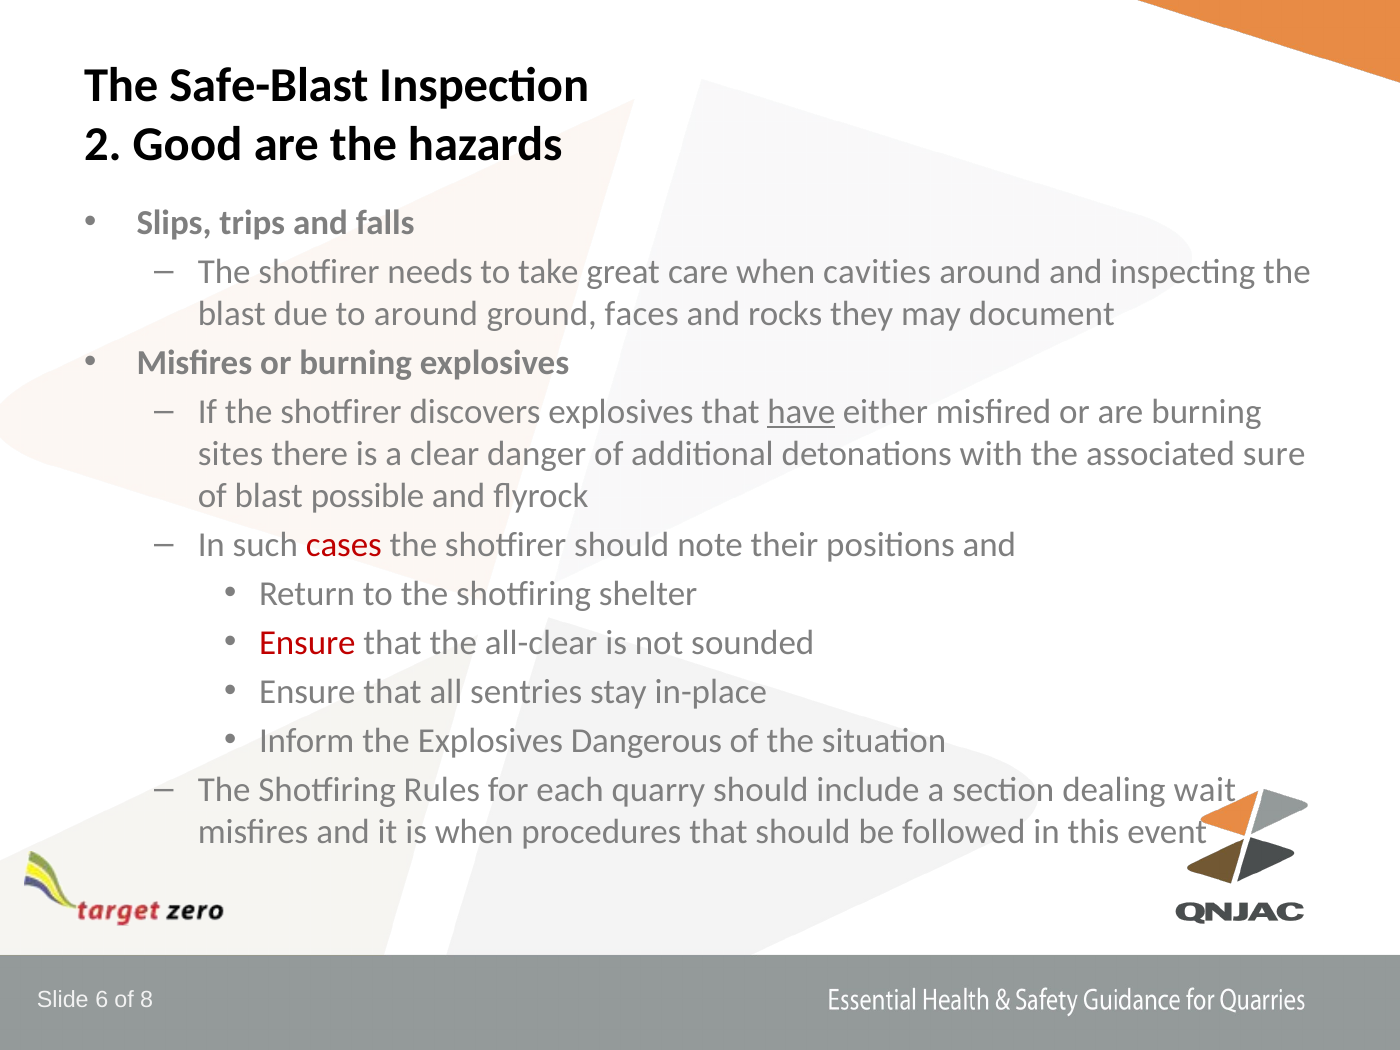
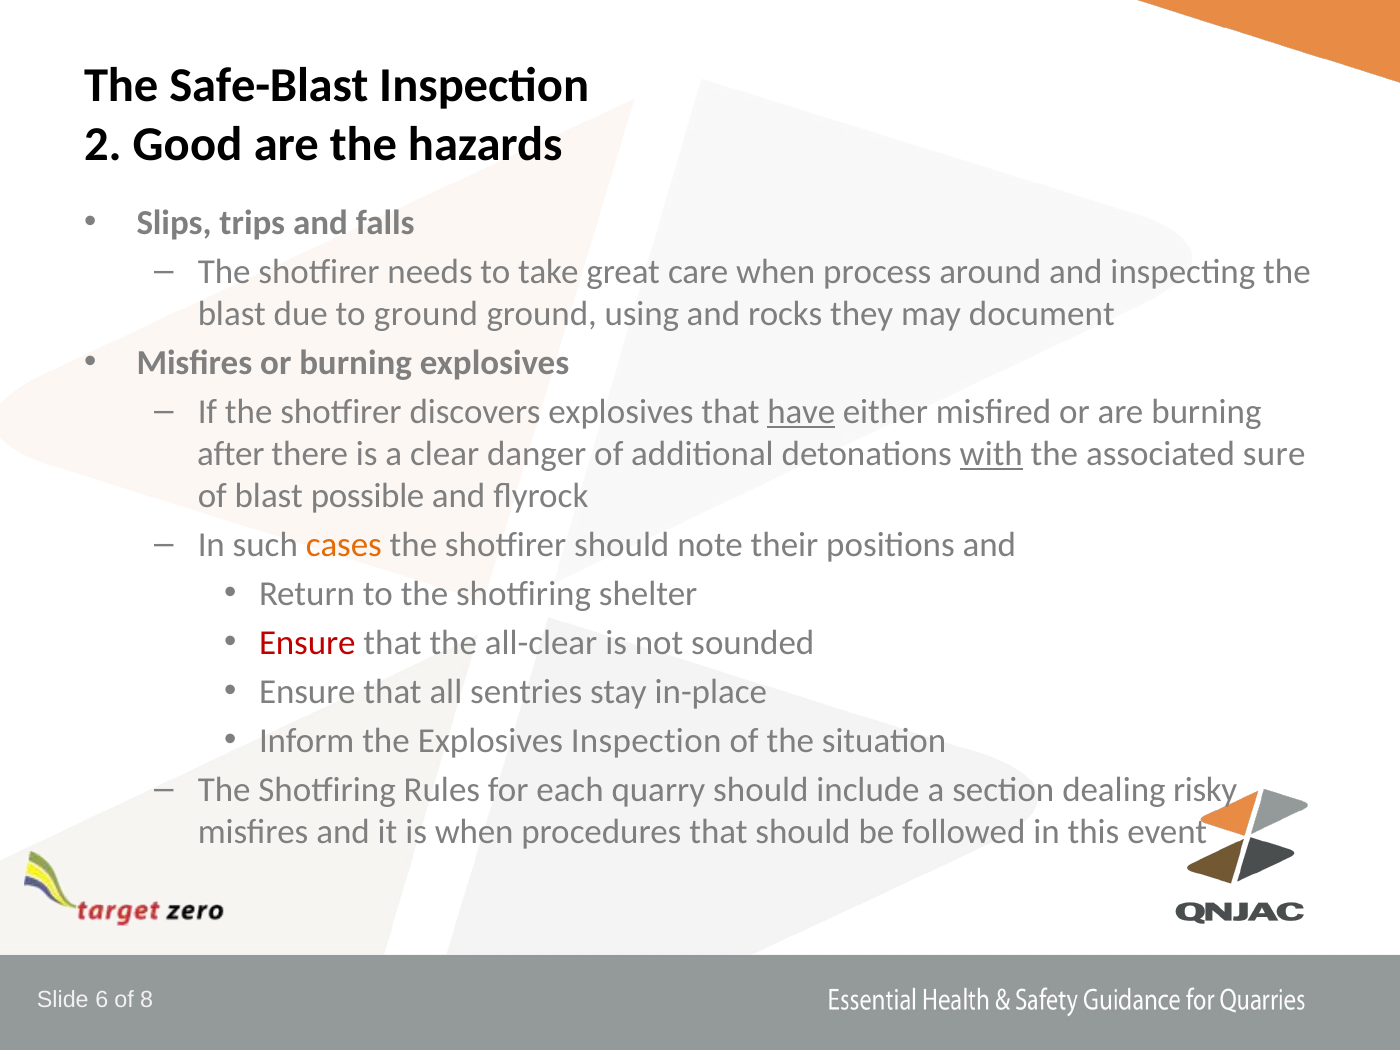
cavities: cavities -> process (877, 272)
to around: around -> ground (426, 314)
faces: faces -> using (642, 314)
sites: sites -> after (231, 454)
with underline: none -> present (991, 454)
cases colour: red -> orange (344, 545)
Explosives Dangerous: Dangerous -> Inspection (646, 741)
wait: wait -> risky (1205, 790)
